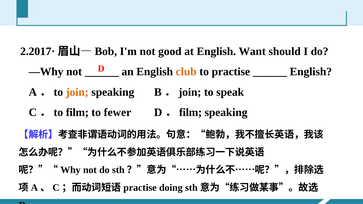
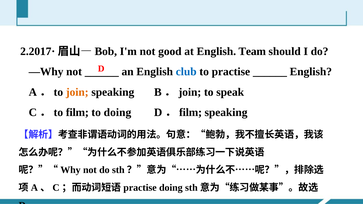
Want: Want -> Team (252, 51)
club colour: orange -> blue (186, 72)
to fewer: fewer -> doing (118, 113)
